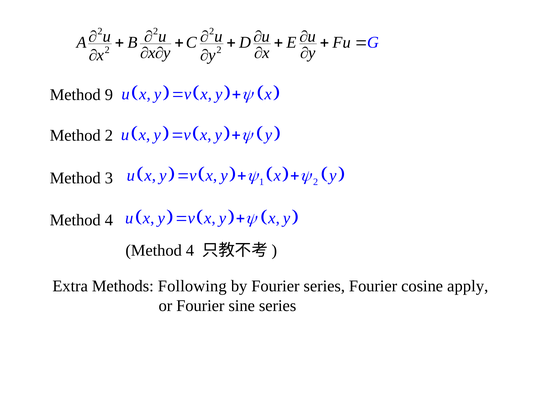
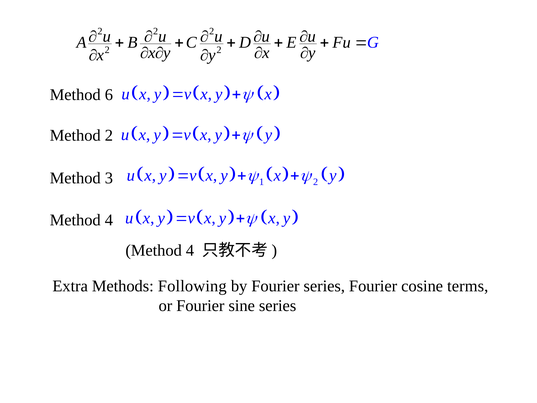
9: 9 -> 6 (109, 95)
apply: apply -> terms (468, 286)
